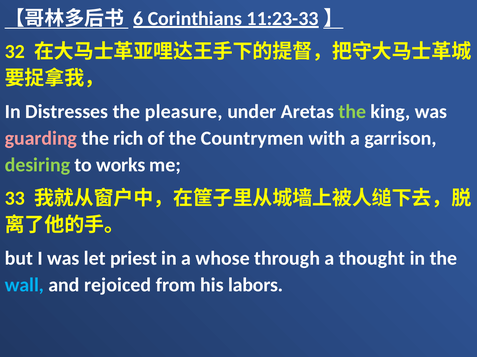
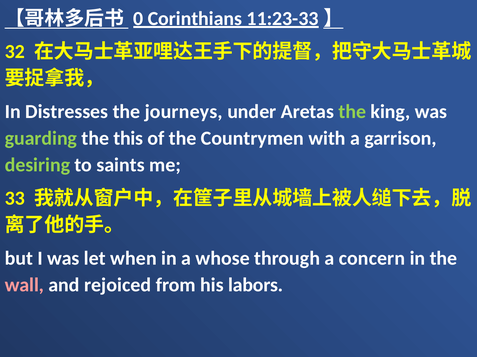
6: 6 -> 0 (138, 19)
pleasure: pleasure -> journeys (184, 112)
guarding colour: pink -> light green (41, 139)
rich: rich -> this (128, 139)
works: works -> saints (121, 165)
priest: priest -> when (133, 259)
thought: thought -> concern (372, 259)
wall colour: light blue -> pink (24, 285)
